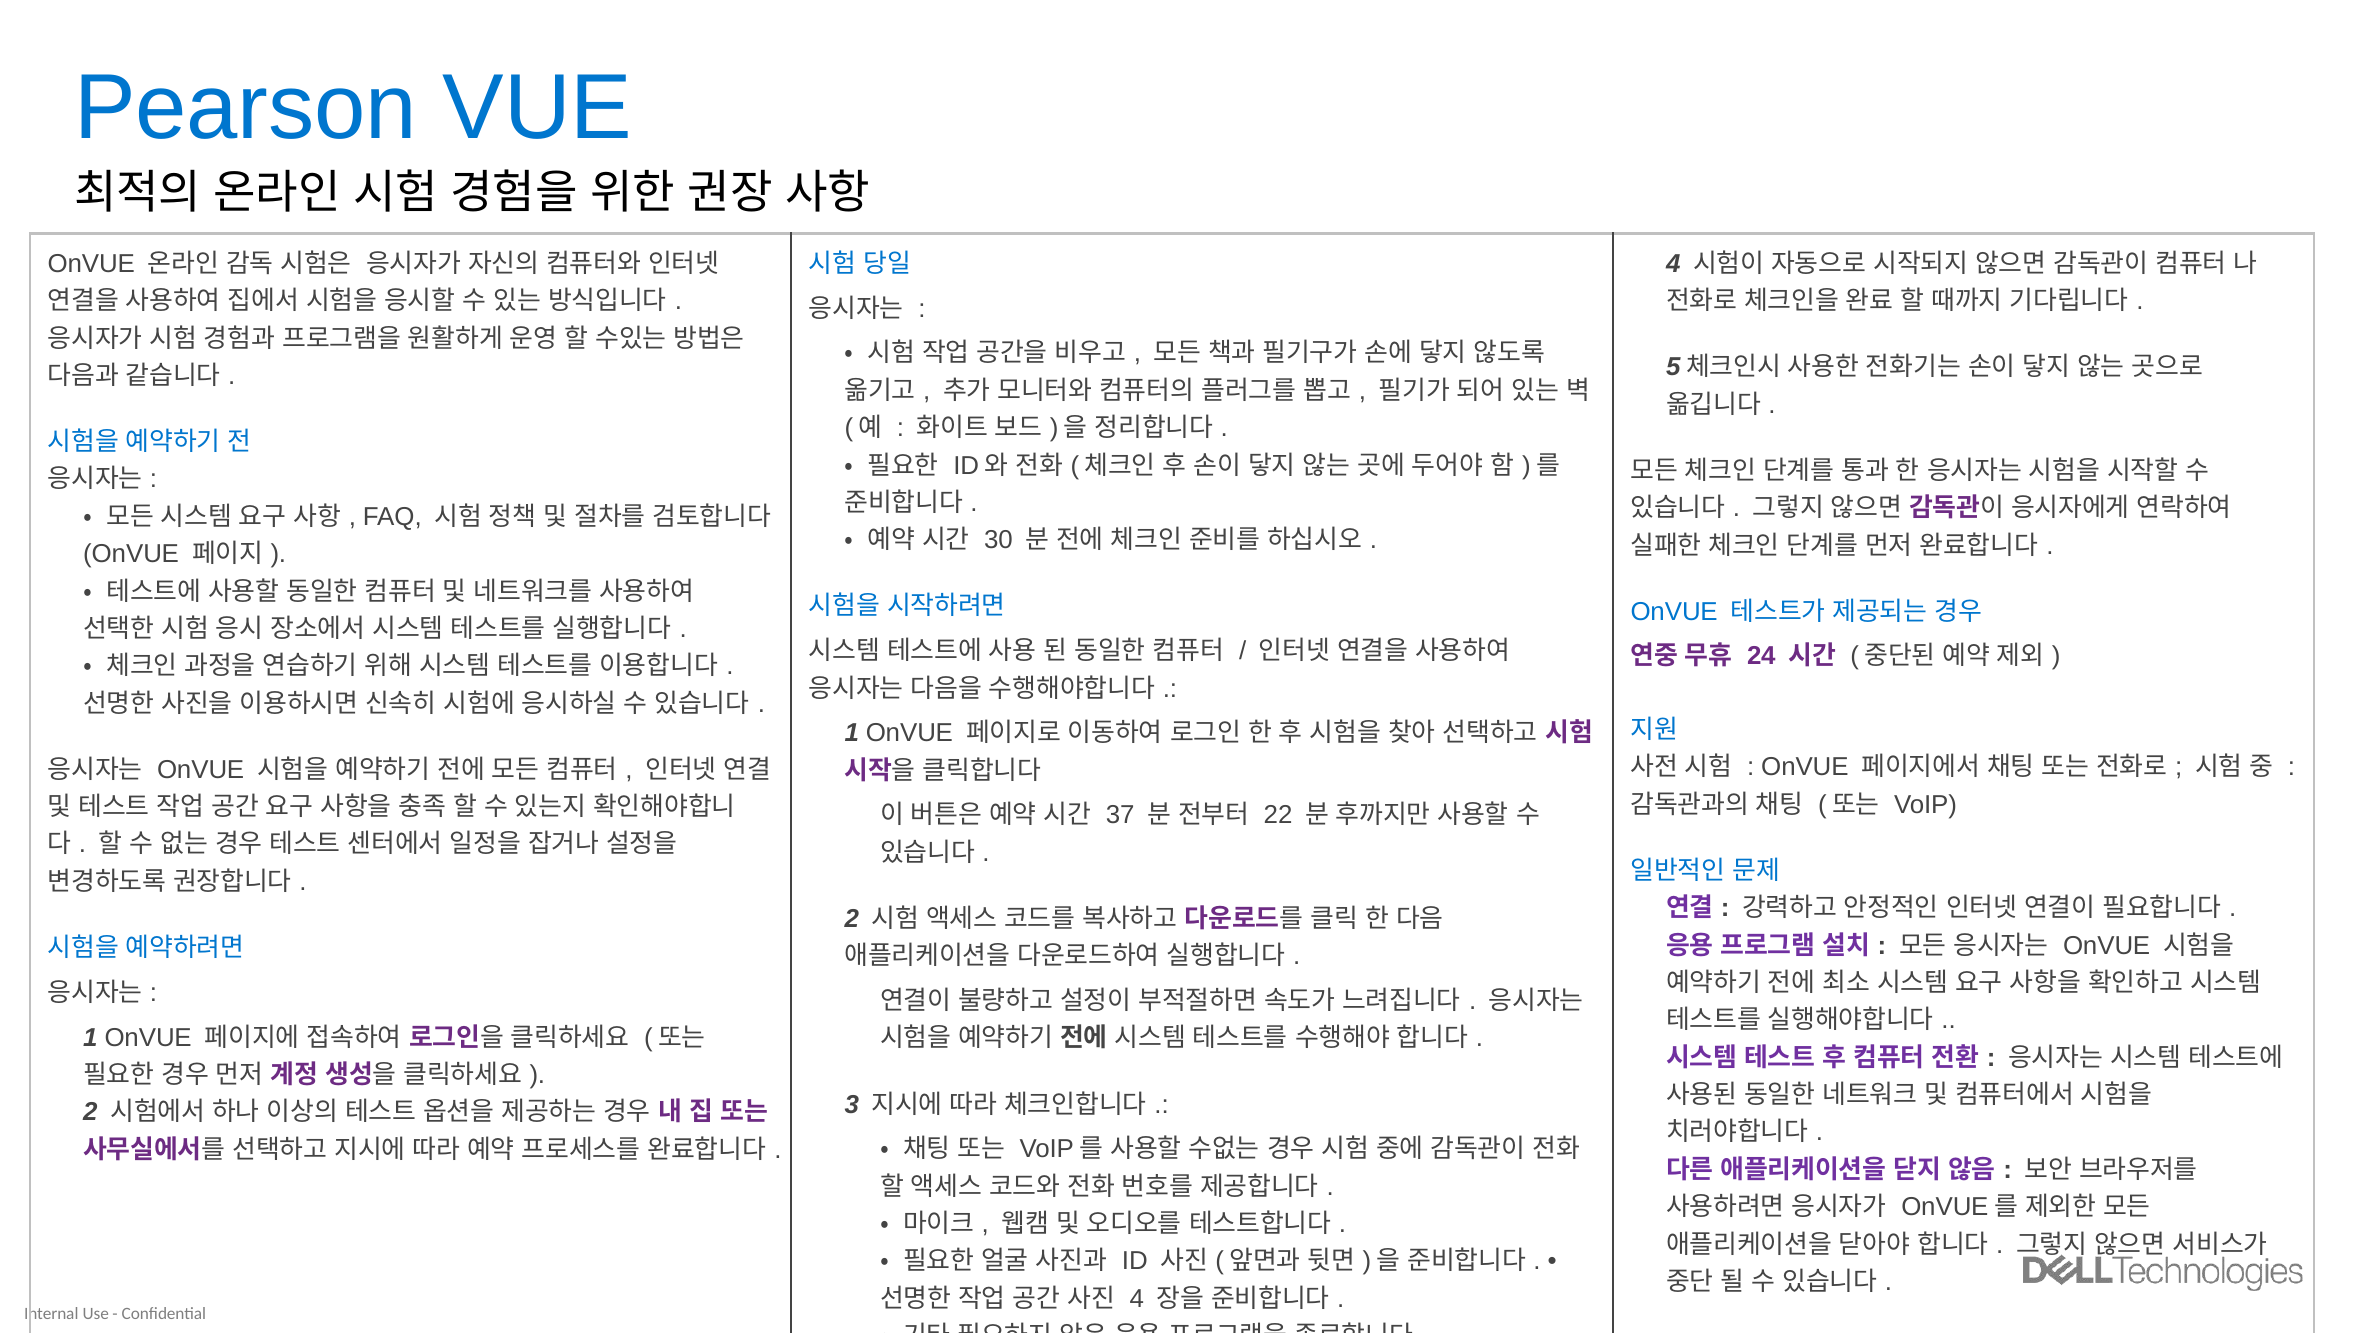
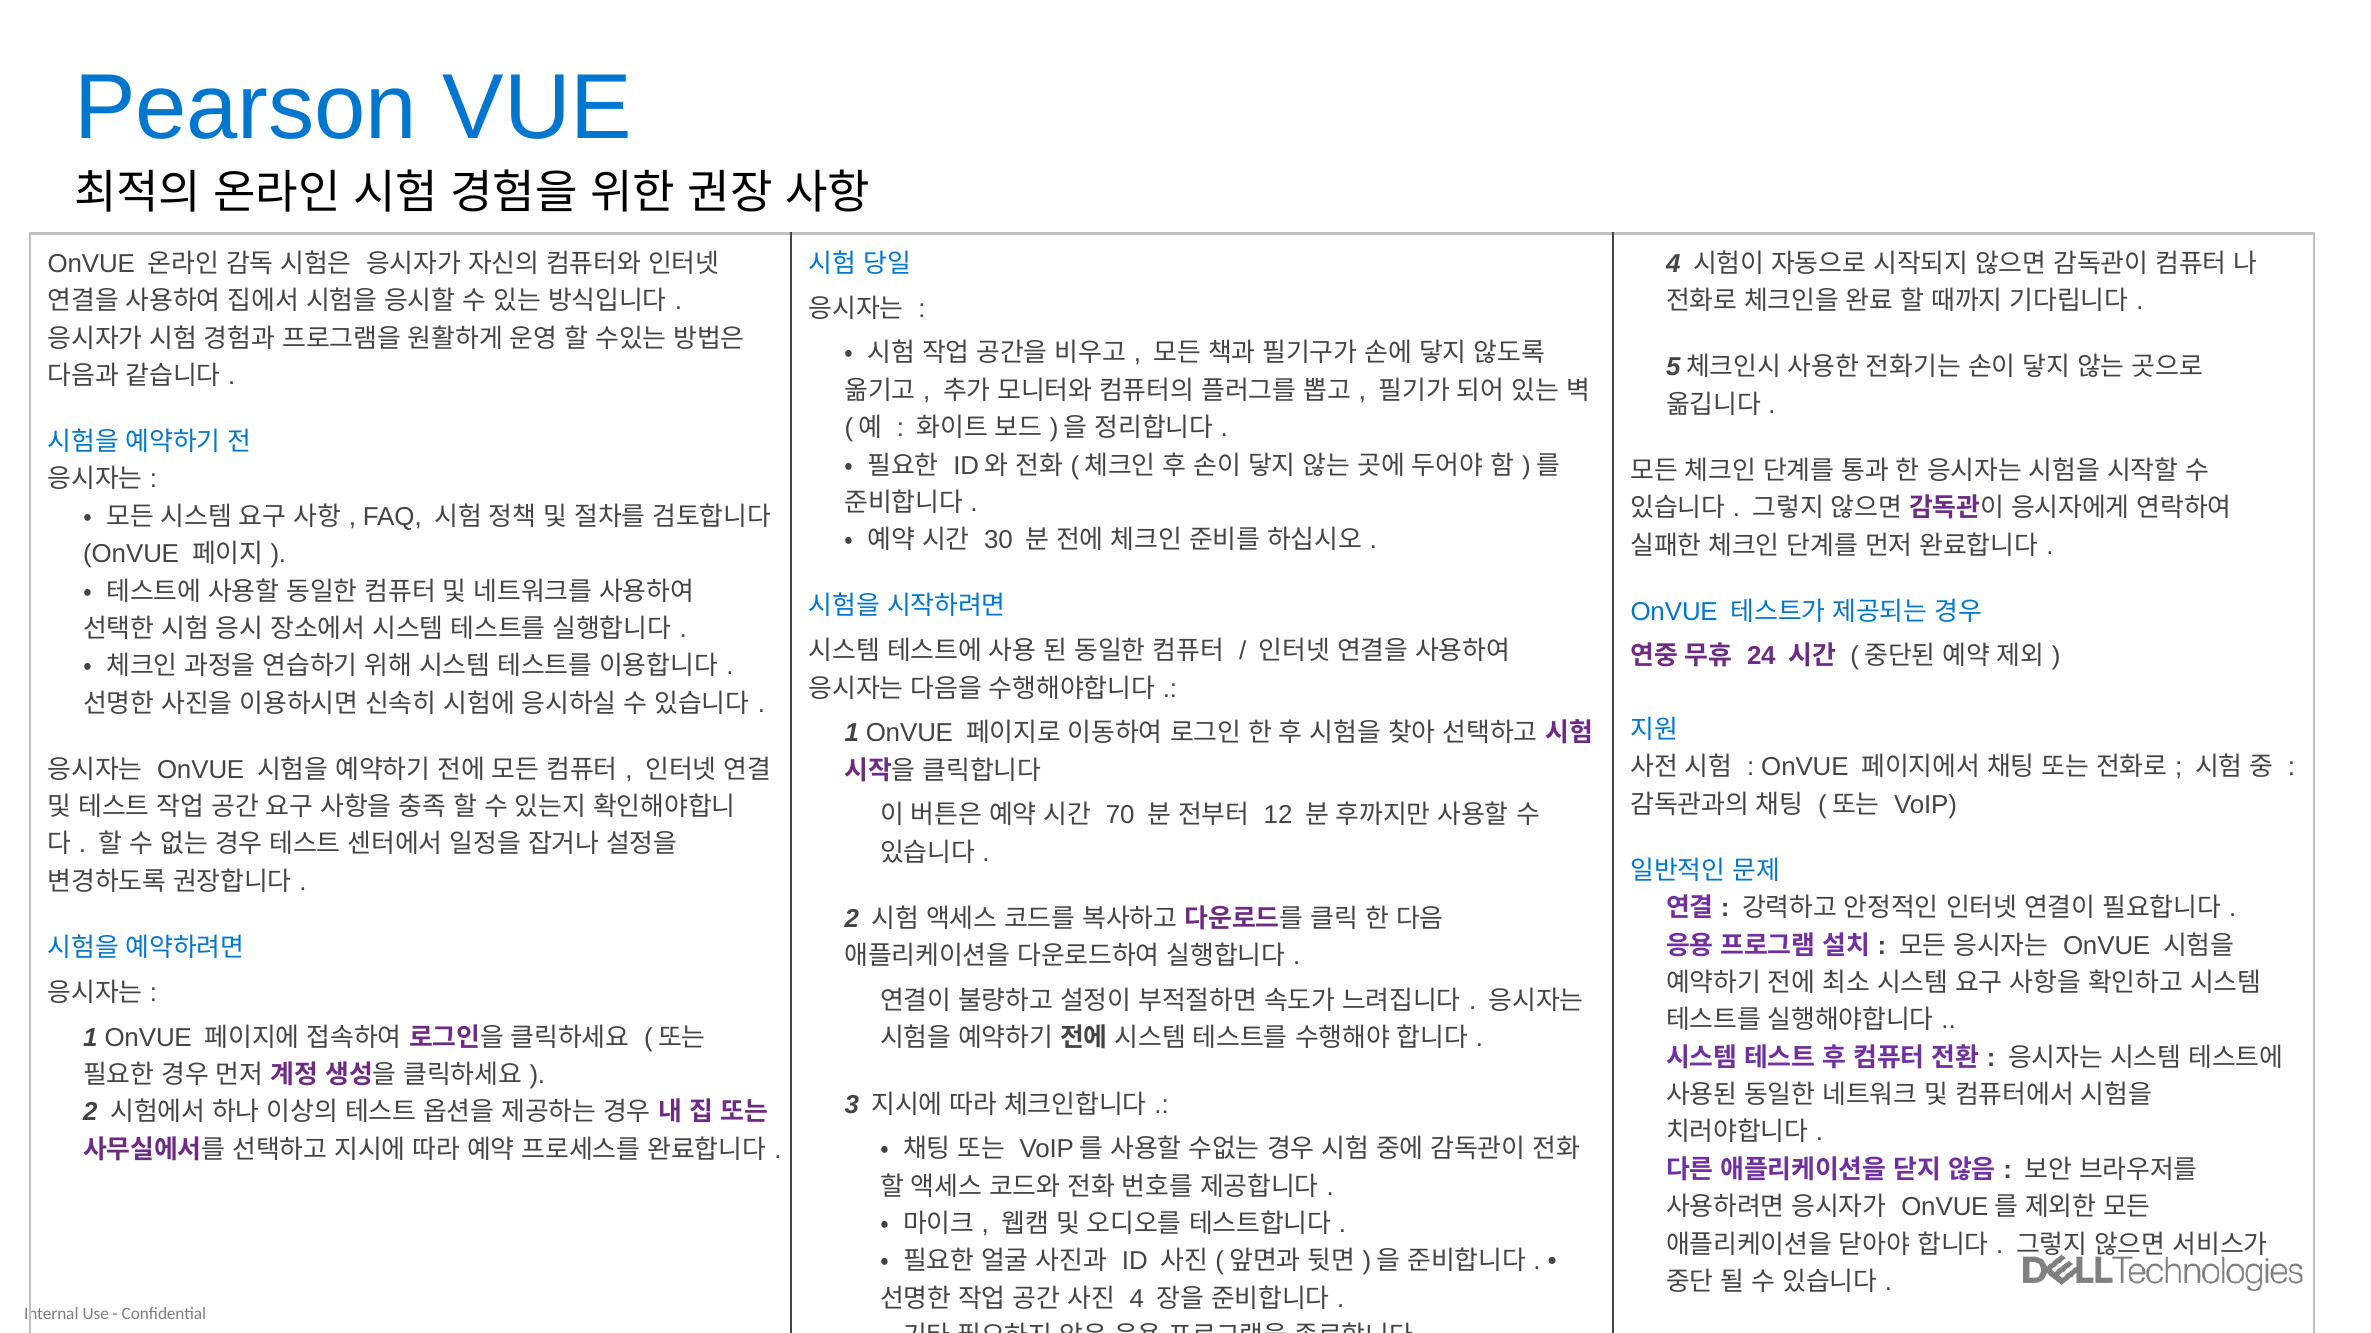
37: 37 -> 70 (1120, 816)
22: 22 -> 12 (1278, 816)
